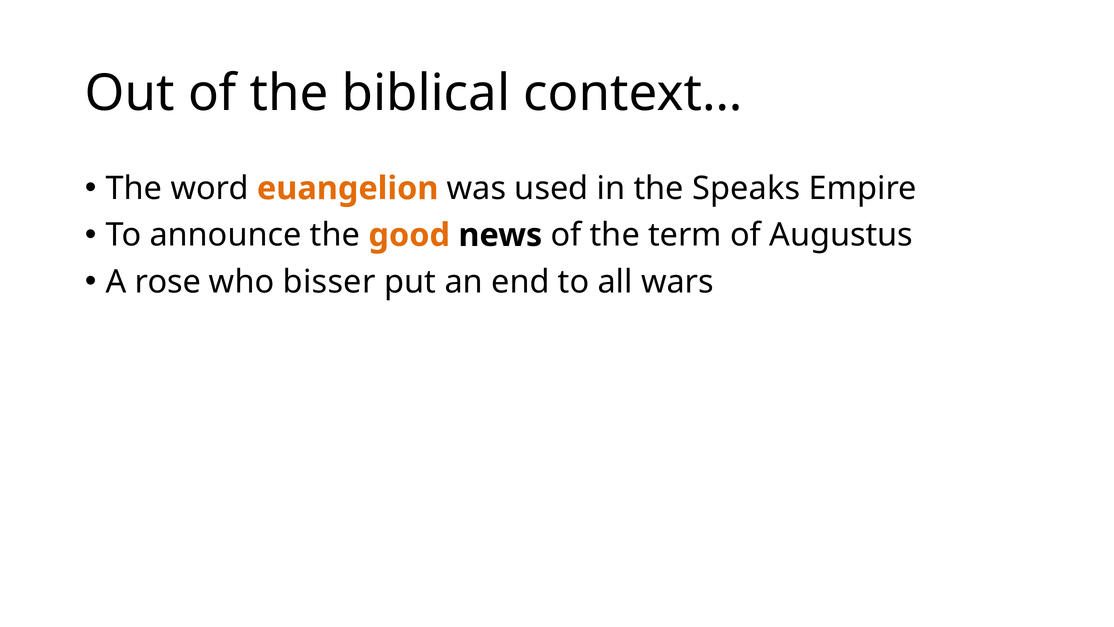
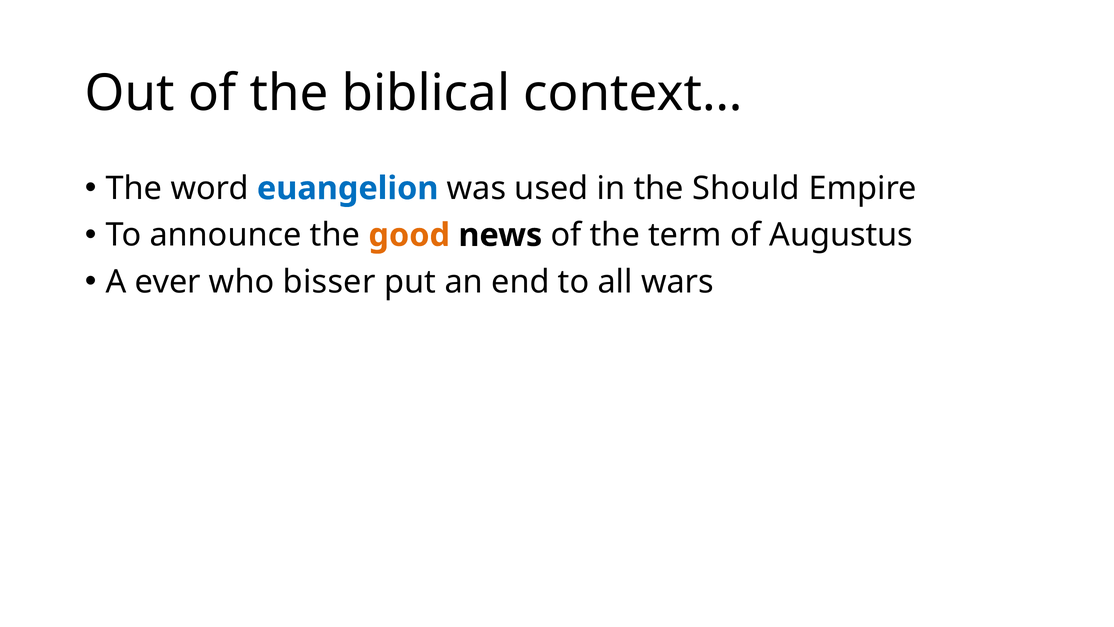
euangelion colour: orange -> blue (348, 188)
Speaks: Speaks -> Should (746, 188)
rose: rose -> ever (168, 282)
